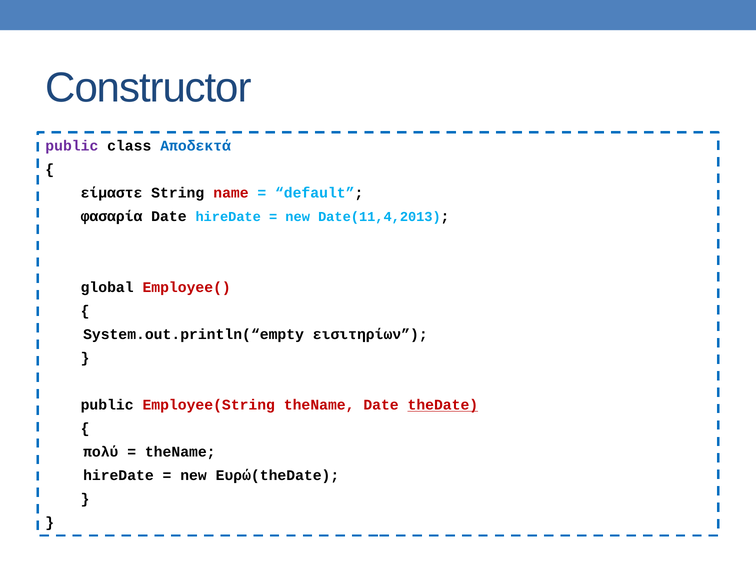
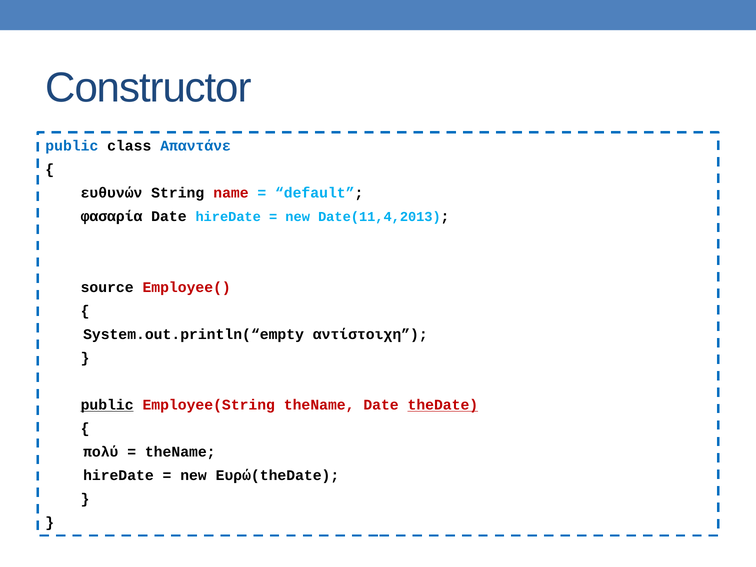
public colour: purple -> blue (72, 146)
Αποδεκτά: Αποδεκτά -> Απαντάνε (196, 146)
είμαστε: είμαστε -> ευθυνών (112, 193)
global: global -> source (107, 287)
εισιτηρίων: εισιτηρίων -> αντίστοιχη (370, 334)
public underline: none -> present (107, 405)
